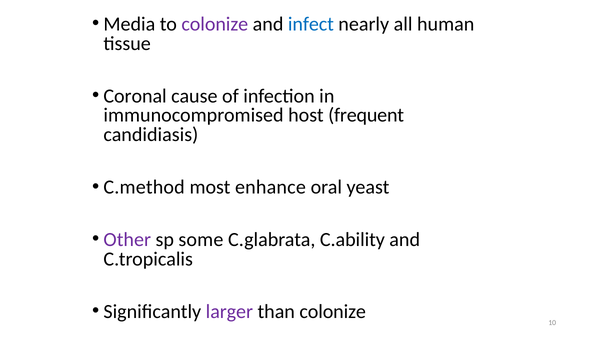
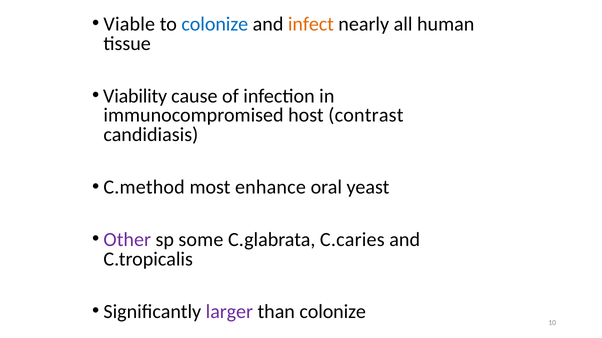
Media: Media -> Viable (129, 24)
colonize colour: purple -> blue (215, 24)
infect colour: blue -> orange (311, 24)
Coronal: Coronal -> Viability (135, 96)
frequent: frequent -> contrast (366, 116)
C.ability: C.ability -> C.caries (352, 240)
